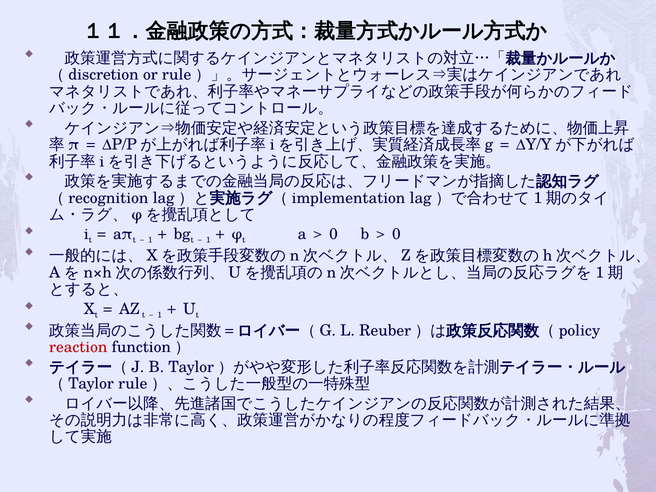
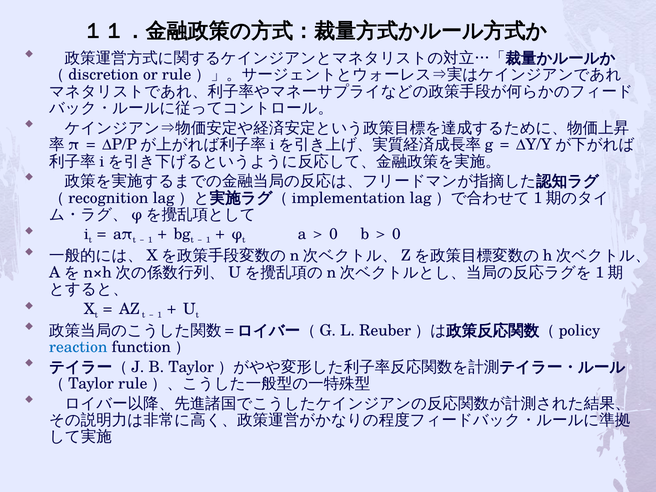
reaction colour: red -> blue (78, 347)
